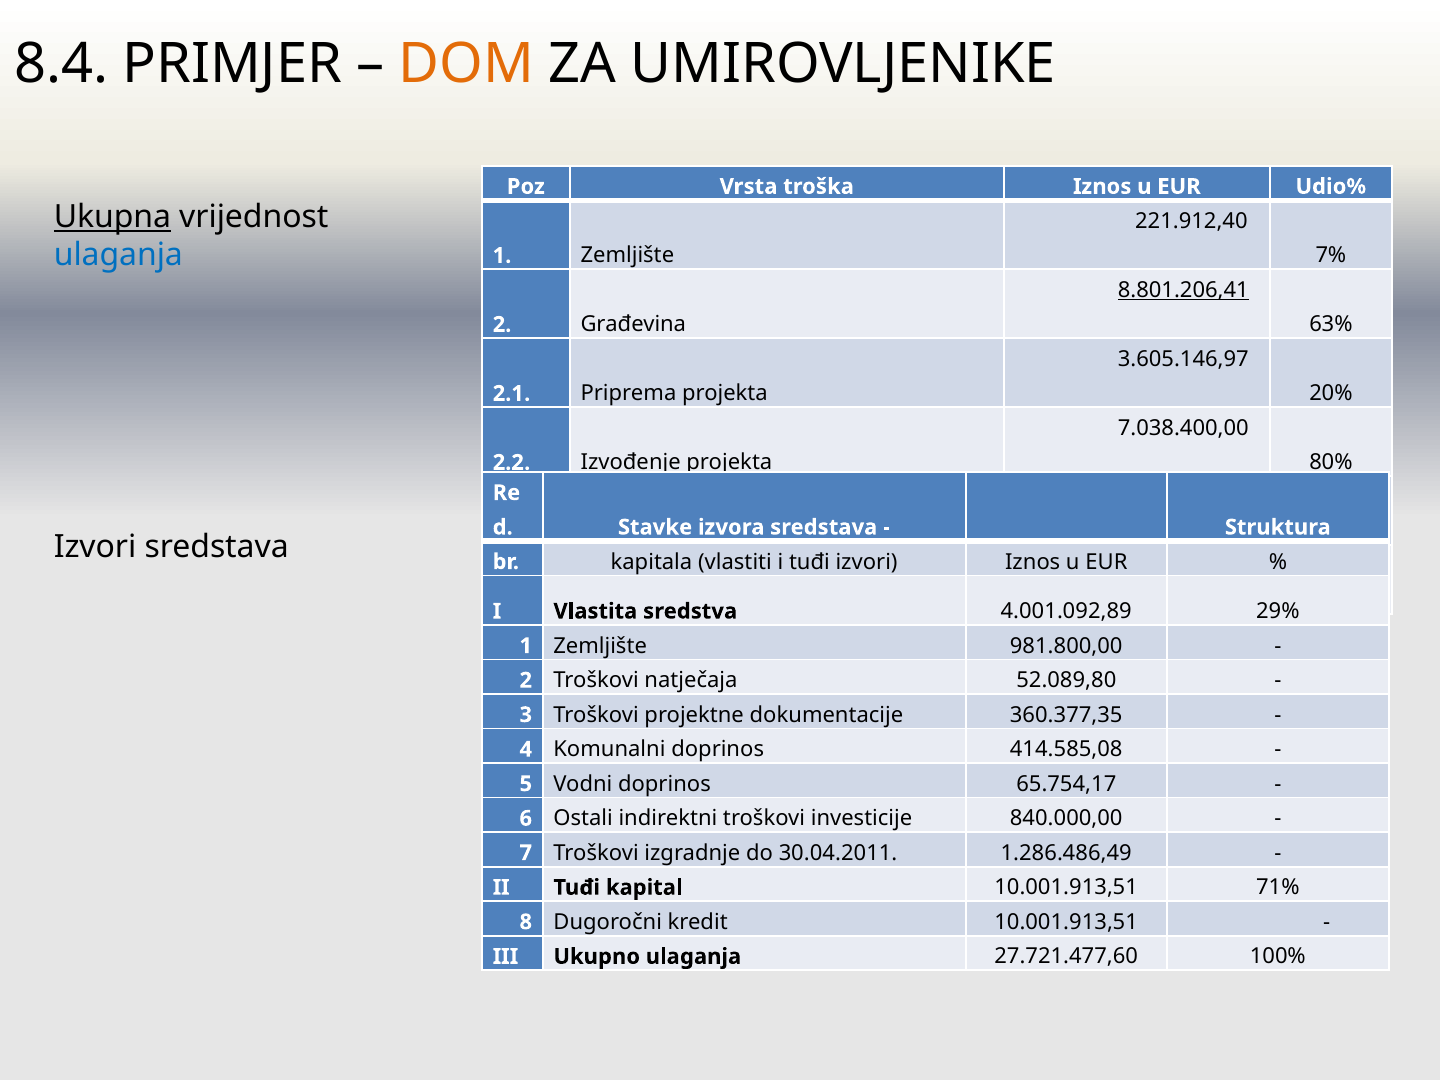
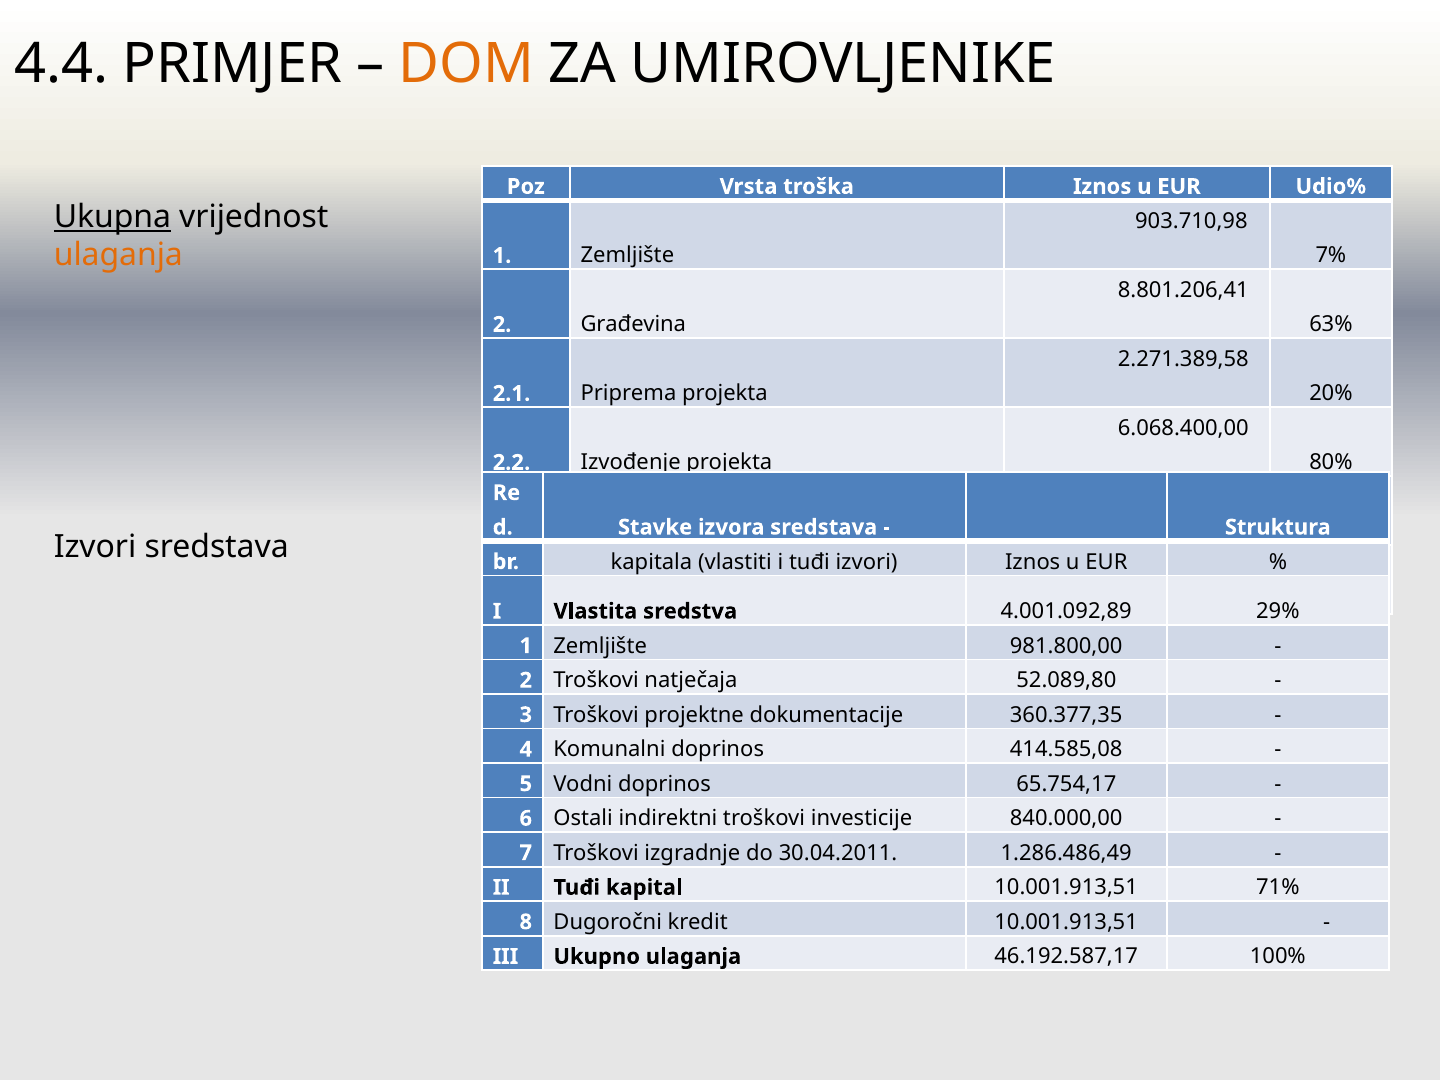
8.4: 8.4 -> 4.4 (61, 64)
221.912,40: 221.912,40 -> 903.710,98 (1191, 221)
ulaganja colour: blue -> orange (118, 255)
8.801.206,41 underline: present -> none (1183, 290)
3.605.146,97: 3.605.146,97 -> 2.271.389,58 (1183, 359)
7.038.400,00: 7.038.400,00 -> 6.068.400,00 (1183, 428)
27.721.477,60: 27.721.477,60 -> 46.192.587,17 (1066, 957)
